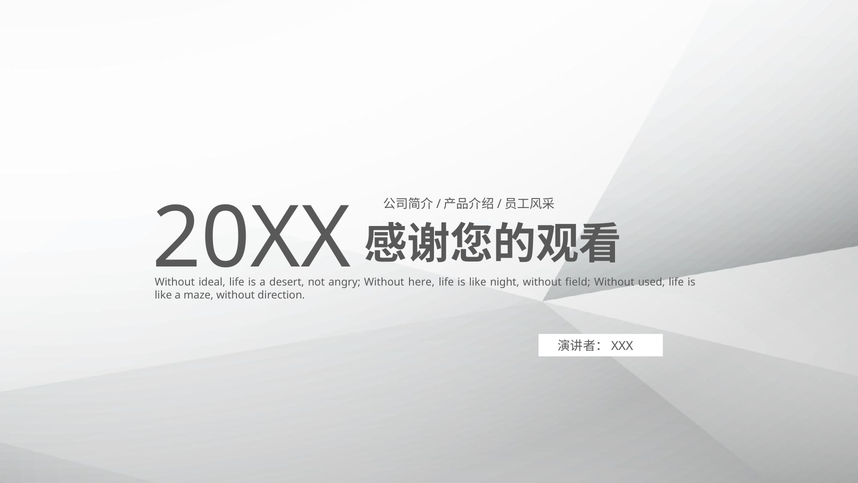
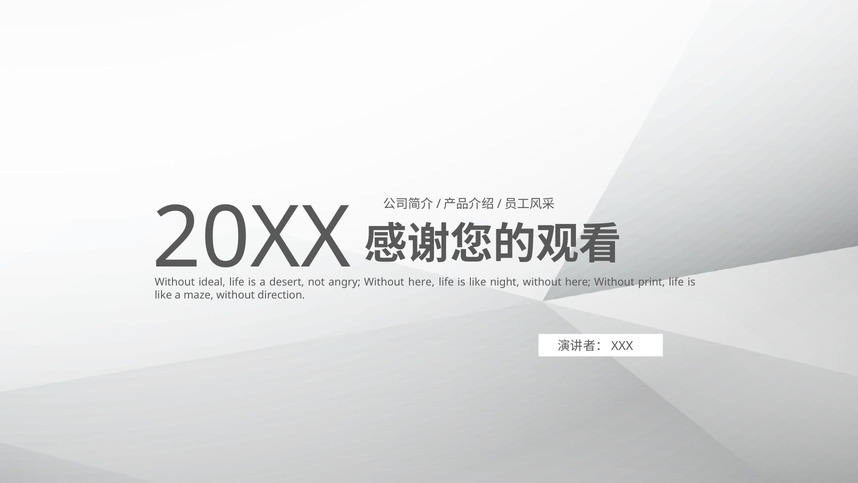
night without field: field -> here (578, 282)
used: used -> print (652, 282)
